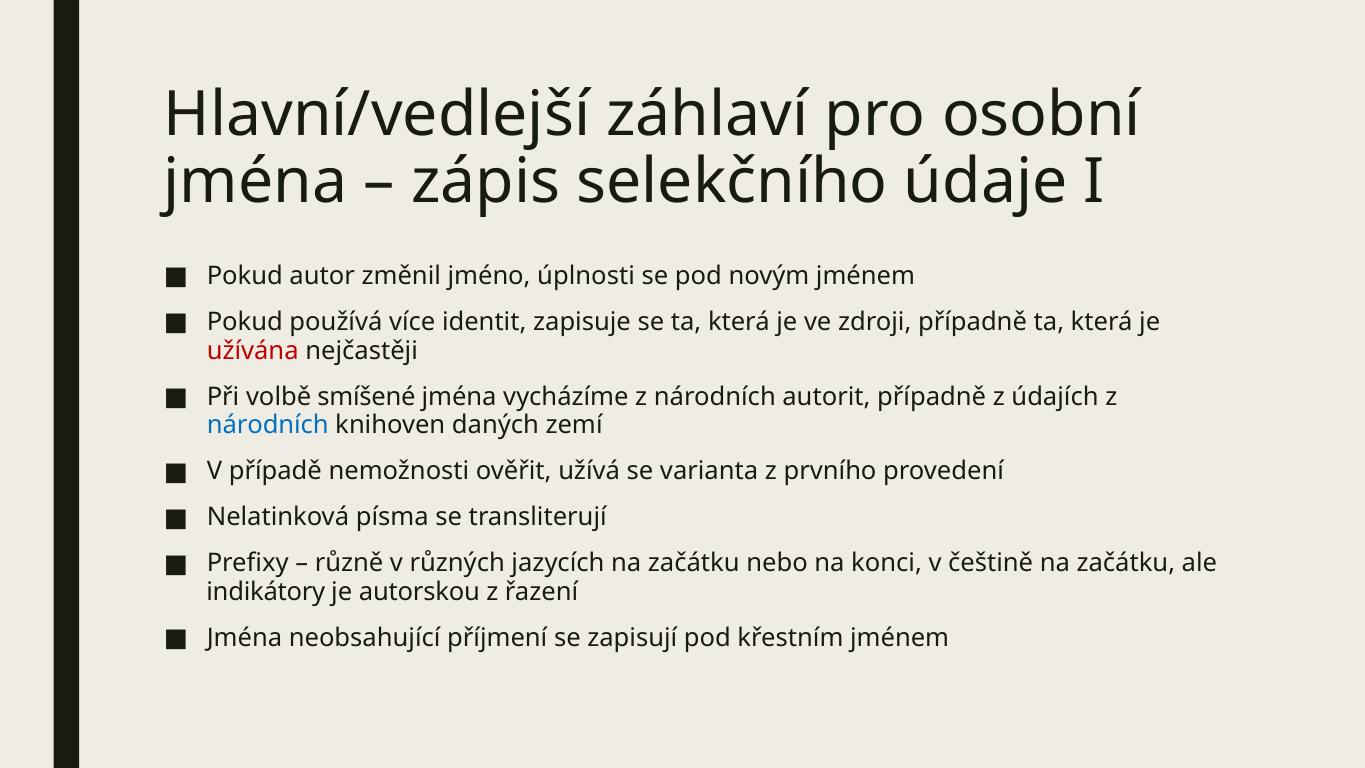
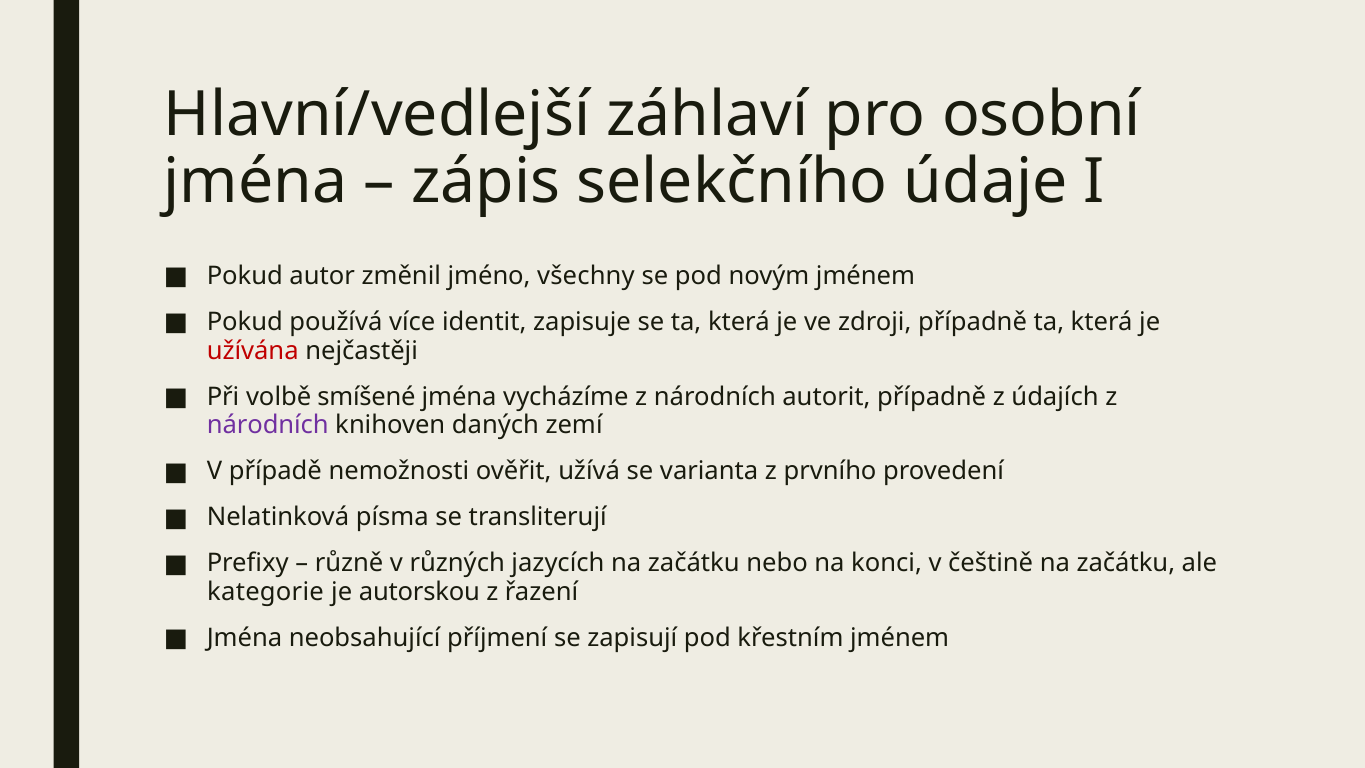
úplnosti: úplnosti -> všechny (586, 276)
národních colour: blue -> purple (268, 425)
indikátory: indikátory -> kategorie (266, 592)
